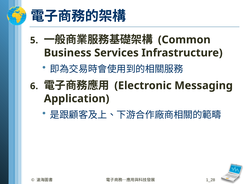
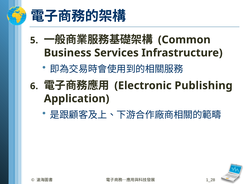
Messaging: Messaging -> Publishing (204, 85)
